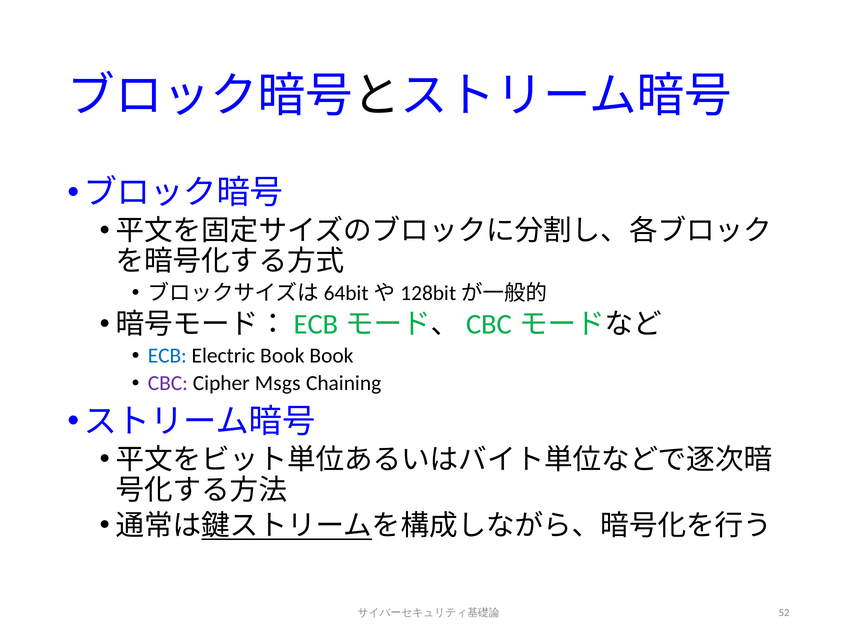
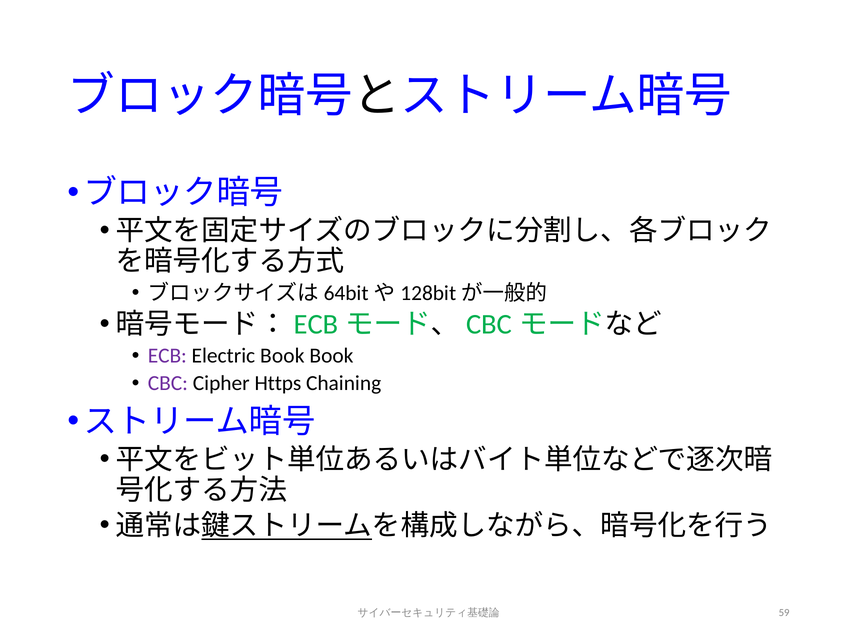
ECB colour: blue -> purple (167, 356)
Msgs: Msgs -> Https (278, 384)
52: 52 -> 59 (784, 614)
